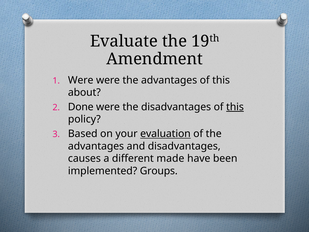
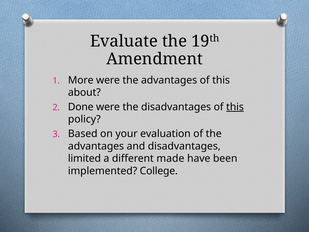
Were: Were -> More (81, 80)
evaluation underline: present -> none (165, 134)
causes: causes -> limited (84, 158)
Groups: Groups -> College (159, 171)
